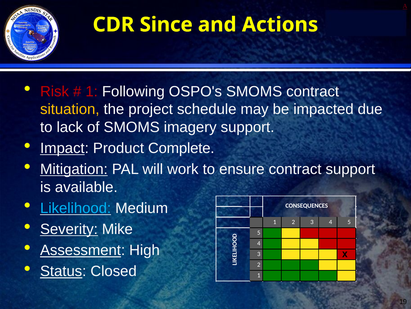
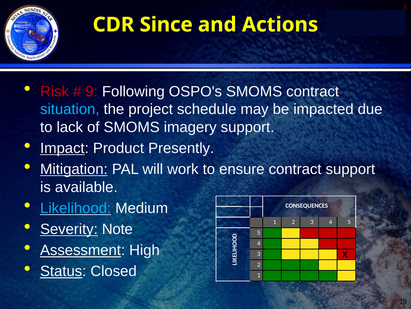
1: 1 -> 9 (92, 91)
situation colour: yellow -> light blue (70, 109)
Complete: Complete -> Presently (181, 148)
Mike: Mike -> Note (117, 229)
